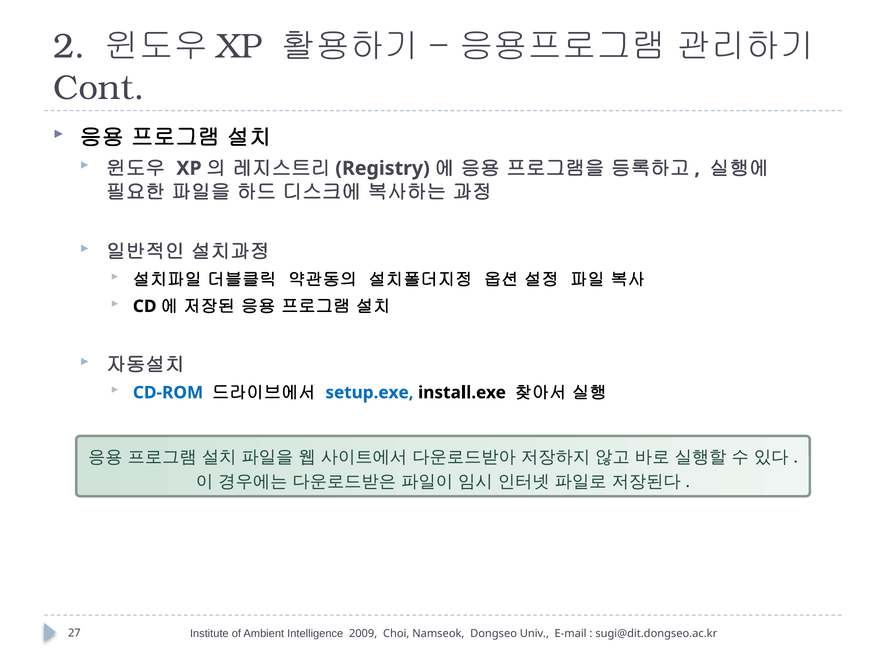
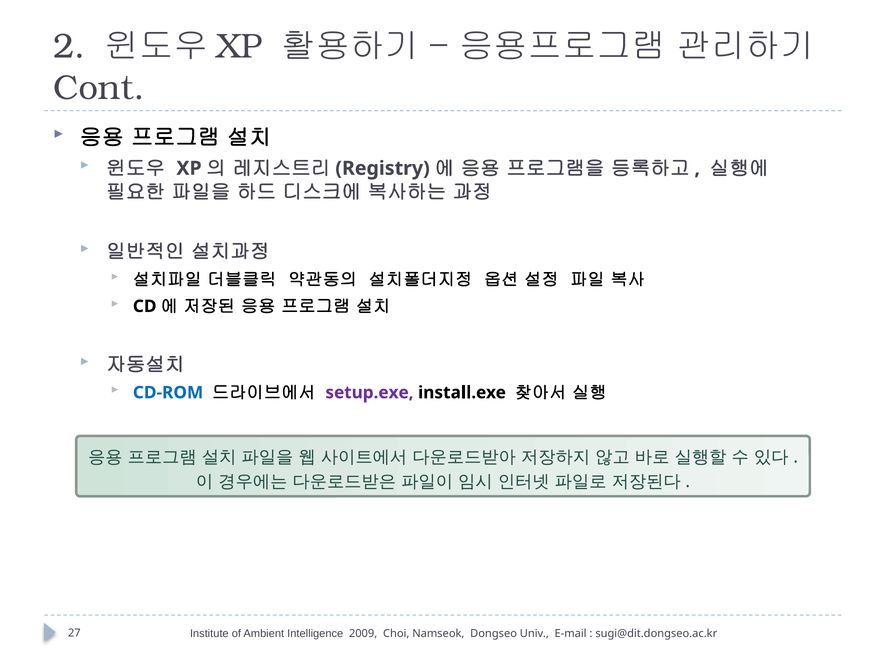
setup.exe colour: blue -> purple (369, 393)
